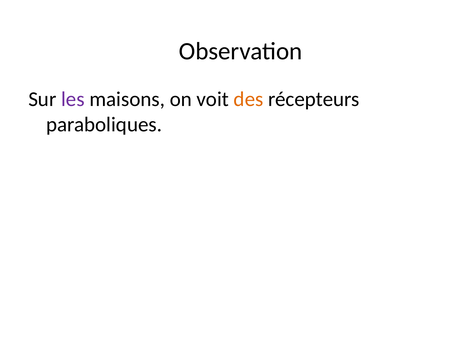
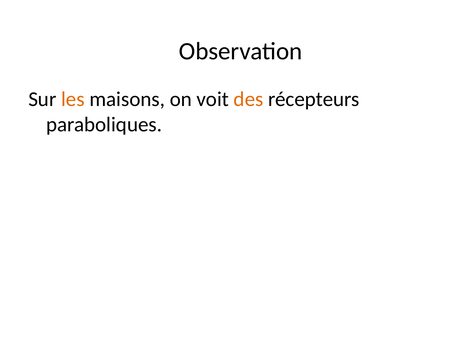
les colour: purple -> orange (73, 99)
